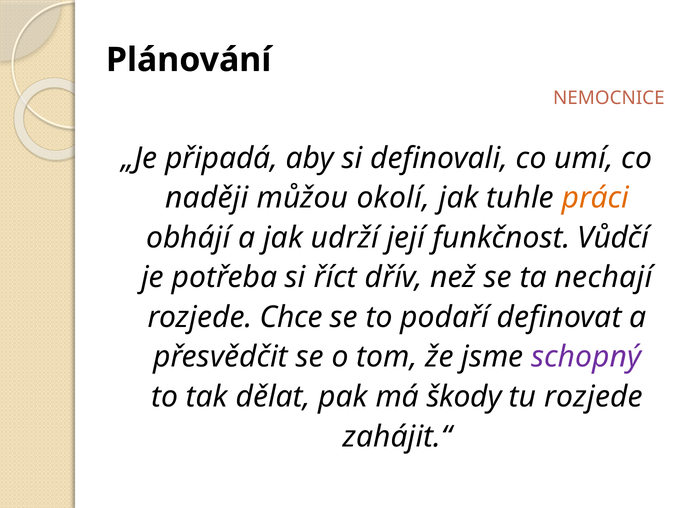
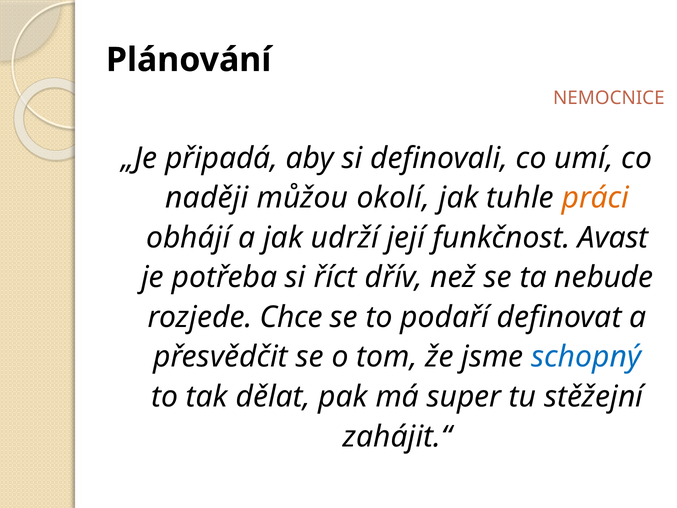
Vůdčí: Vůdčí -> Avast (613, 238)
nechají: nechají -> nebude (604, 277)
schopný colour: purple -> blue (586, 357)
škody: škody -> super (464, 397)
tu rozjede: rozjede -> stěžejní (594, 397)
